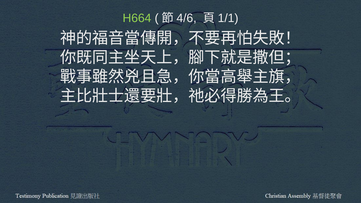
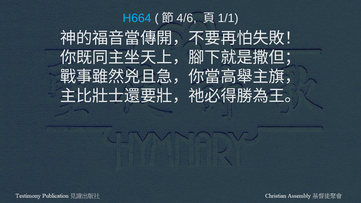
H664 colour: light green -> light blue (137, 18)
